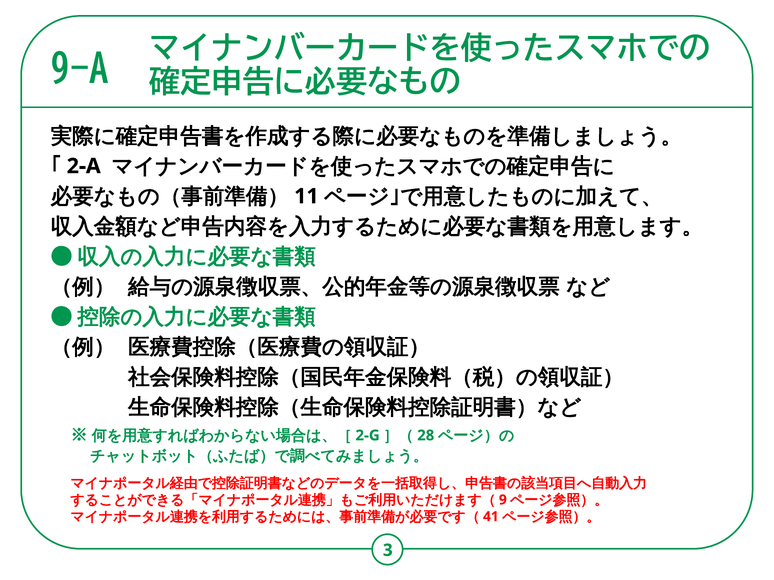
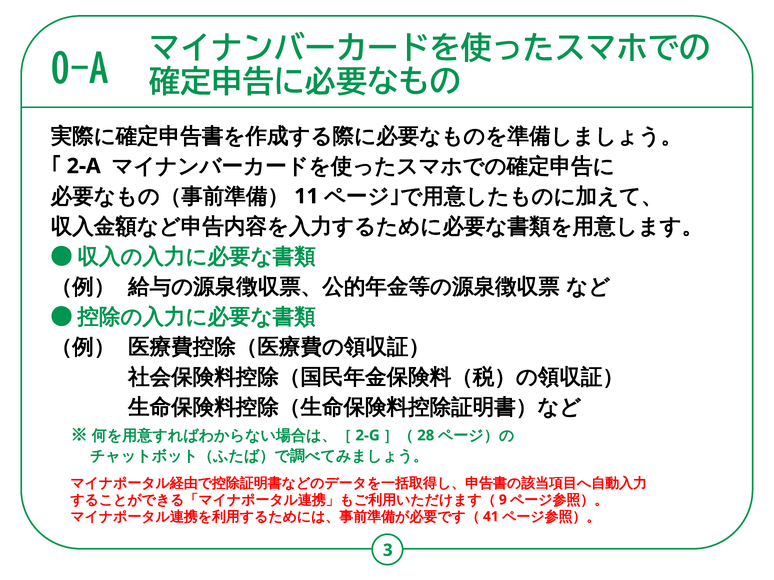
9-A: 9-A -> 0-A (80, 69)
